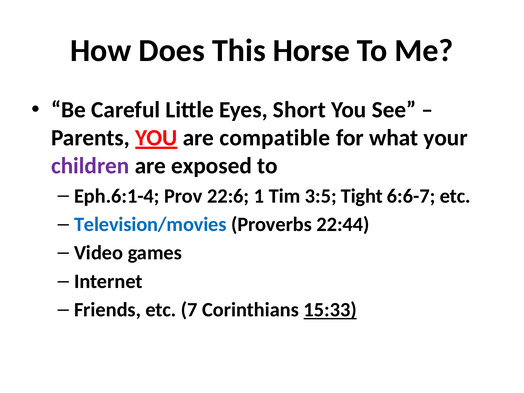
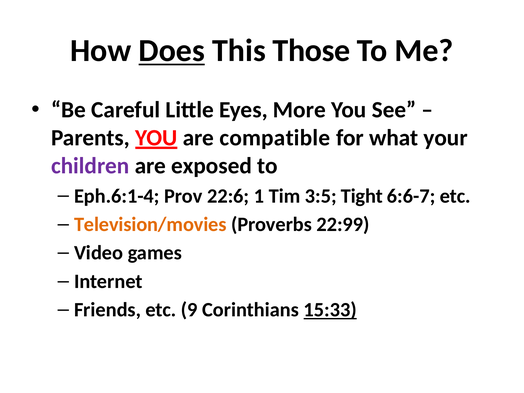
Does underline: none -> present (172, 51)
Horse: Horse -> Those (311, 51)
Short: Short -> More (299, 110)
Television/movies colour: blue -> orange (150, 224)
22:44: 22:44 -> 22:99 (343, 224)
7: 7 -> 9 (189, 310)
